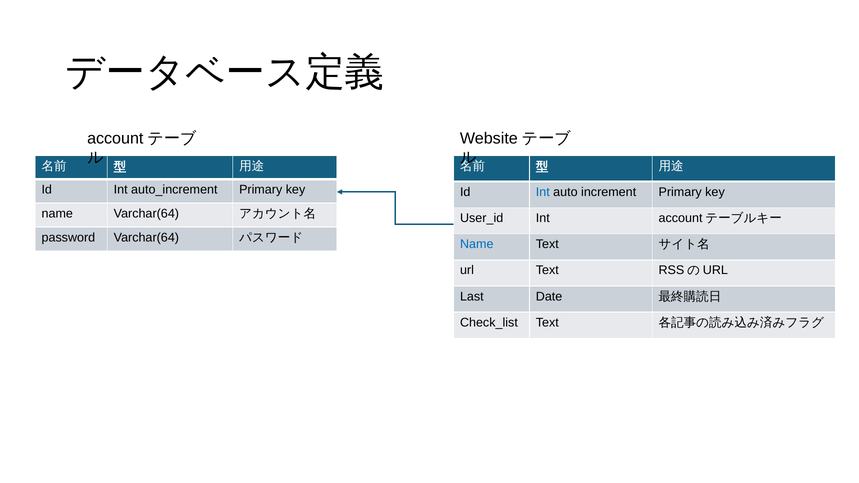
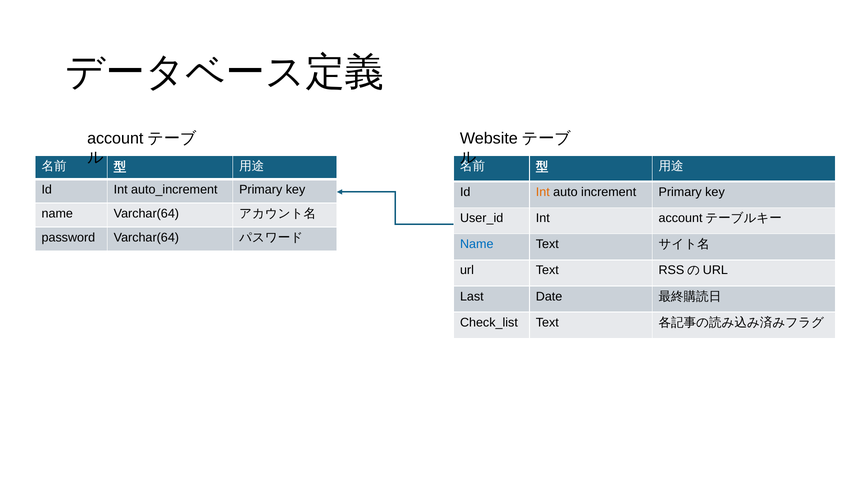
Int colour: blue -> orange (543, 192)
